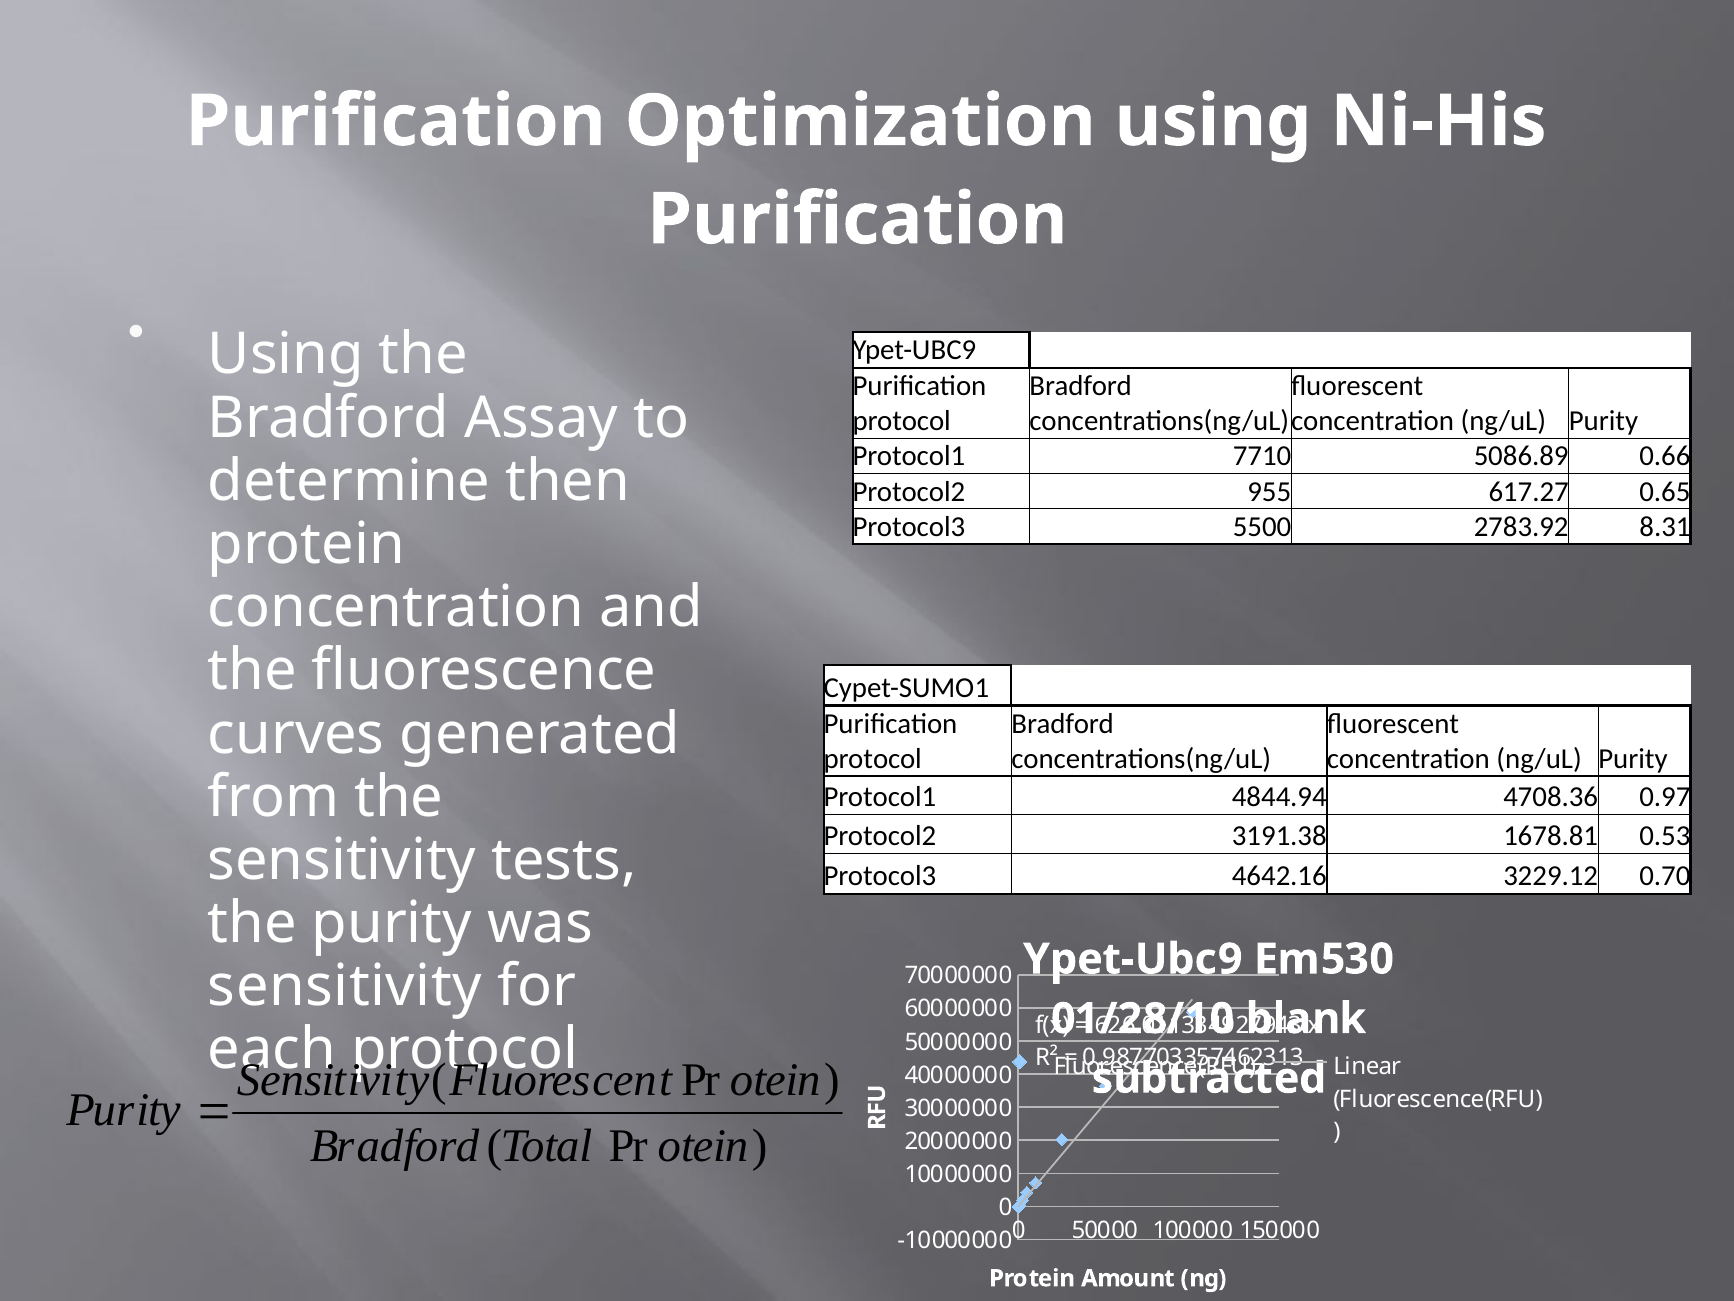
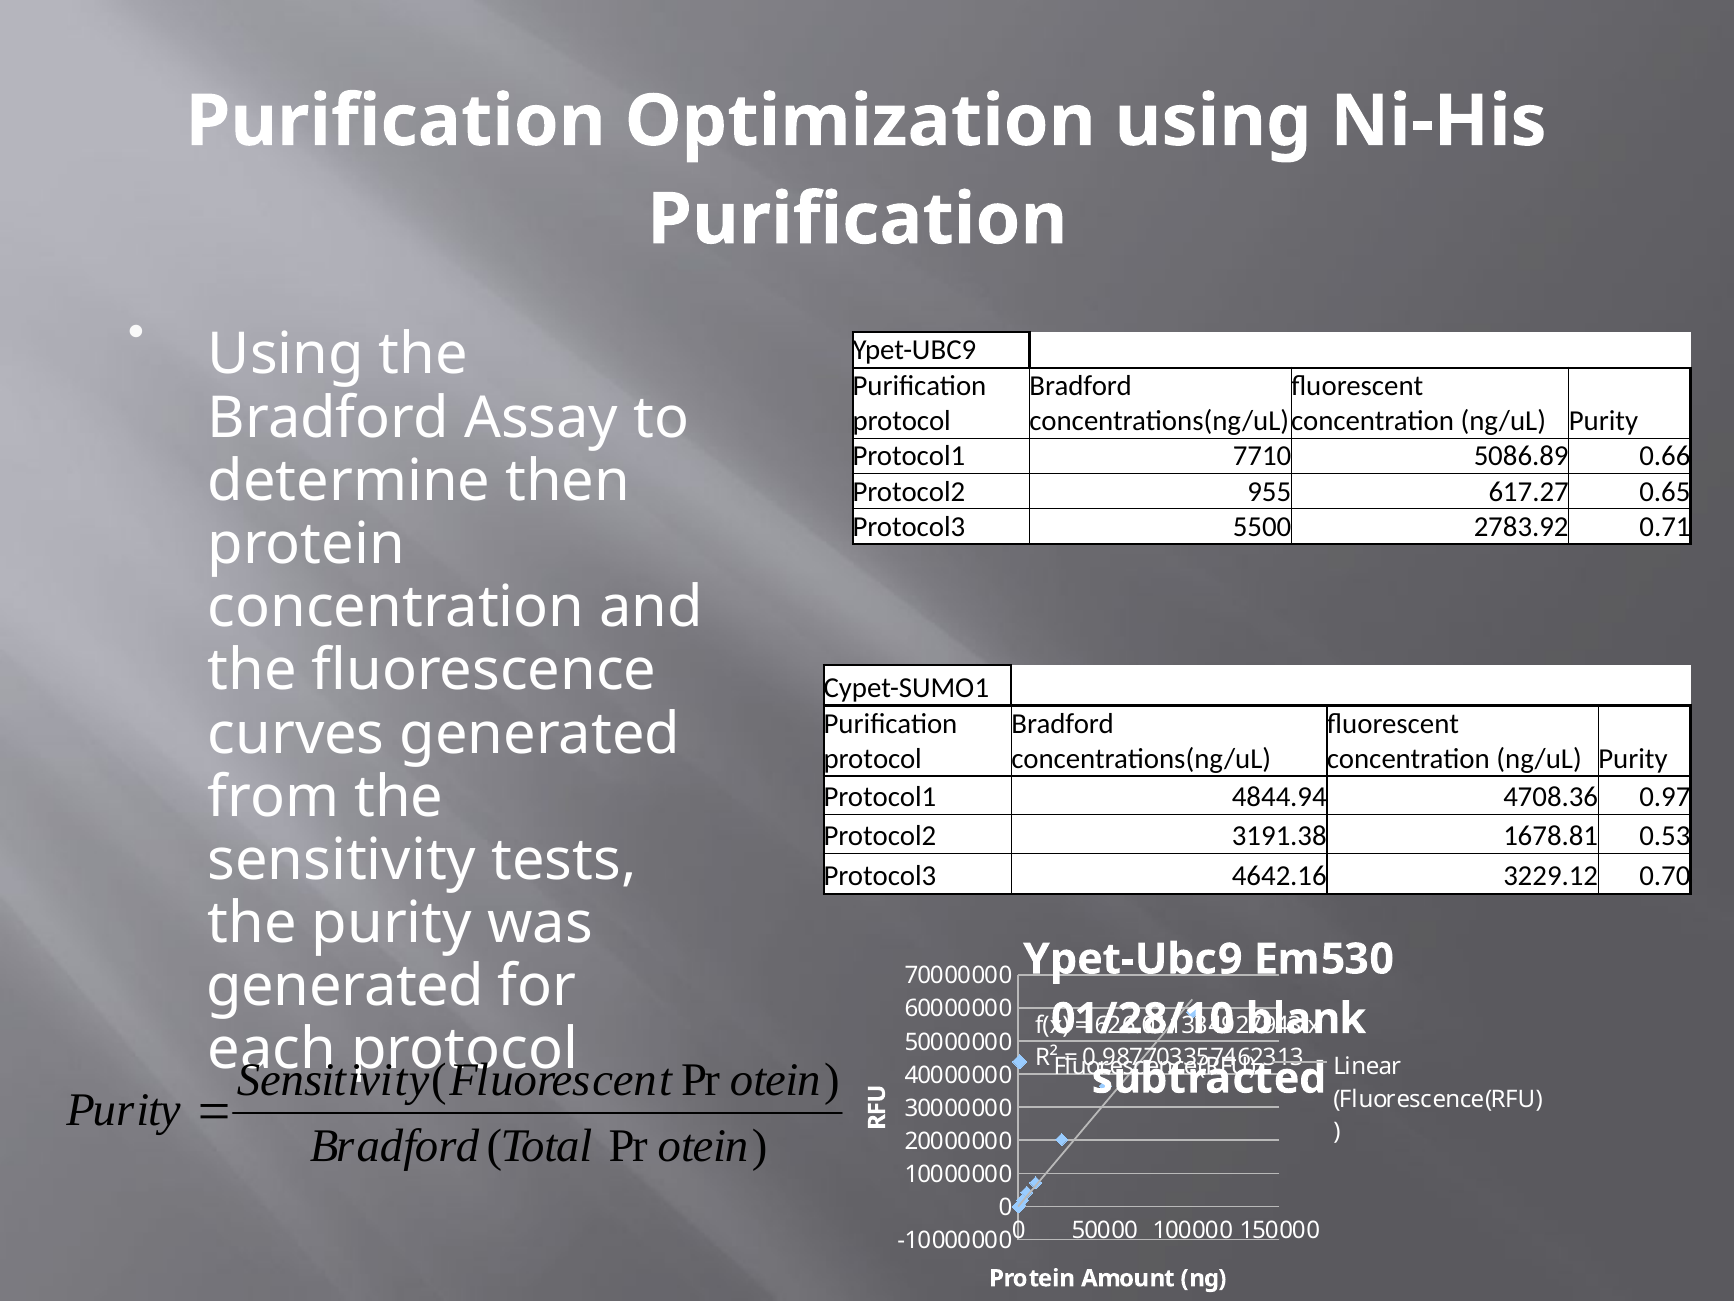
8.31: 8.31 -> 0.71 (1665, 527)
sensitivity: sensitivity -> generated (345, 986)
